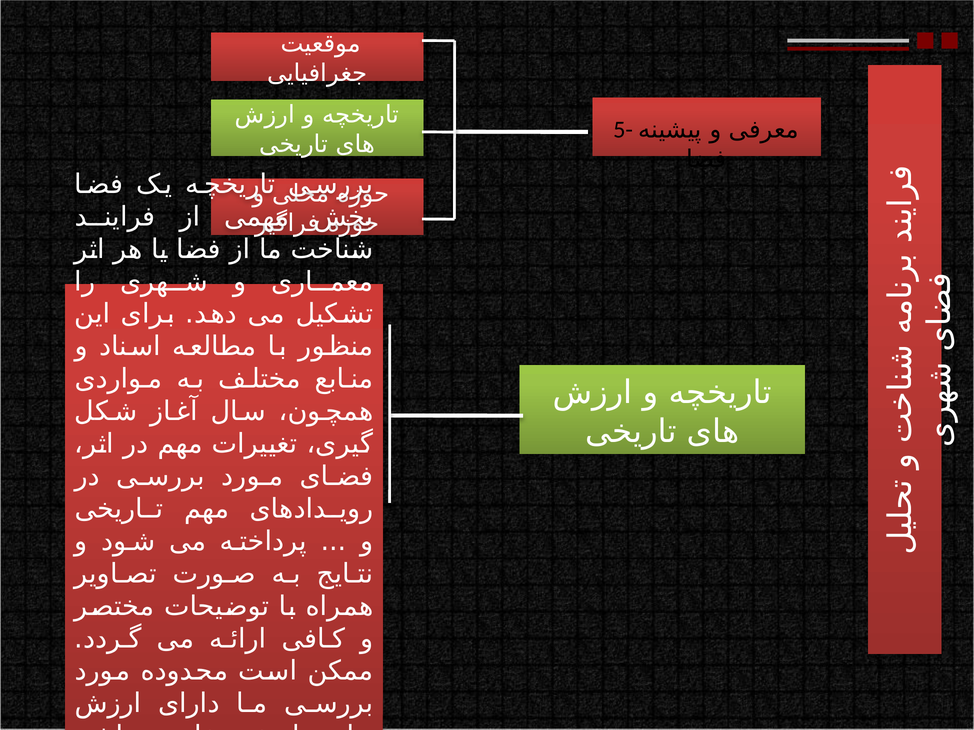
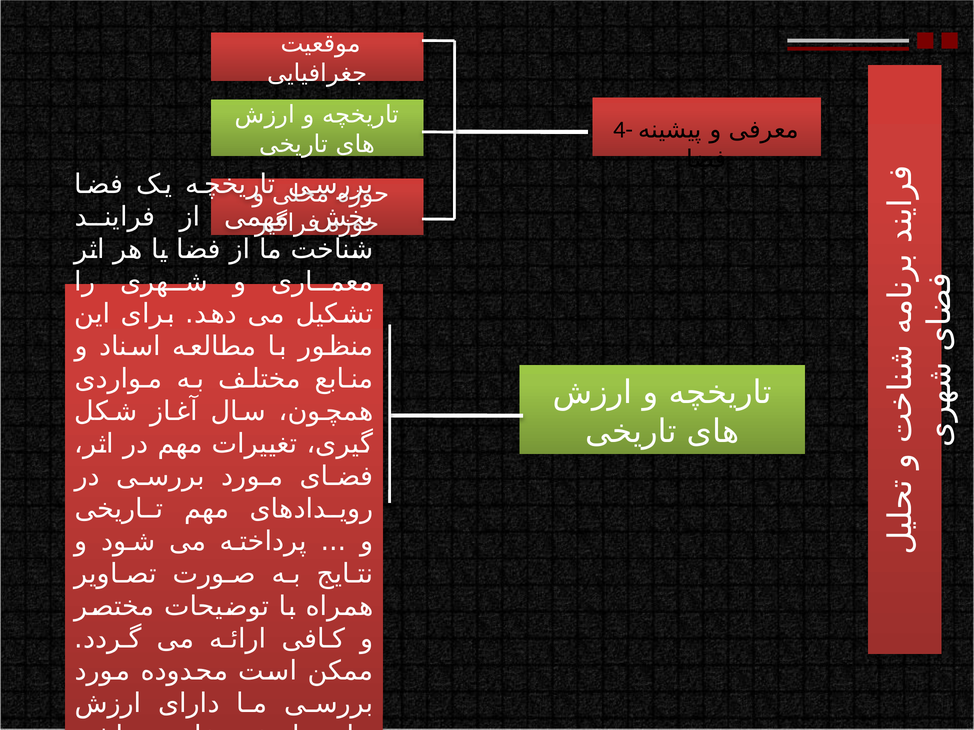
5-: 5- -> 4- (623, 130)
